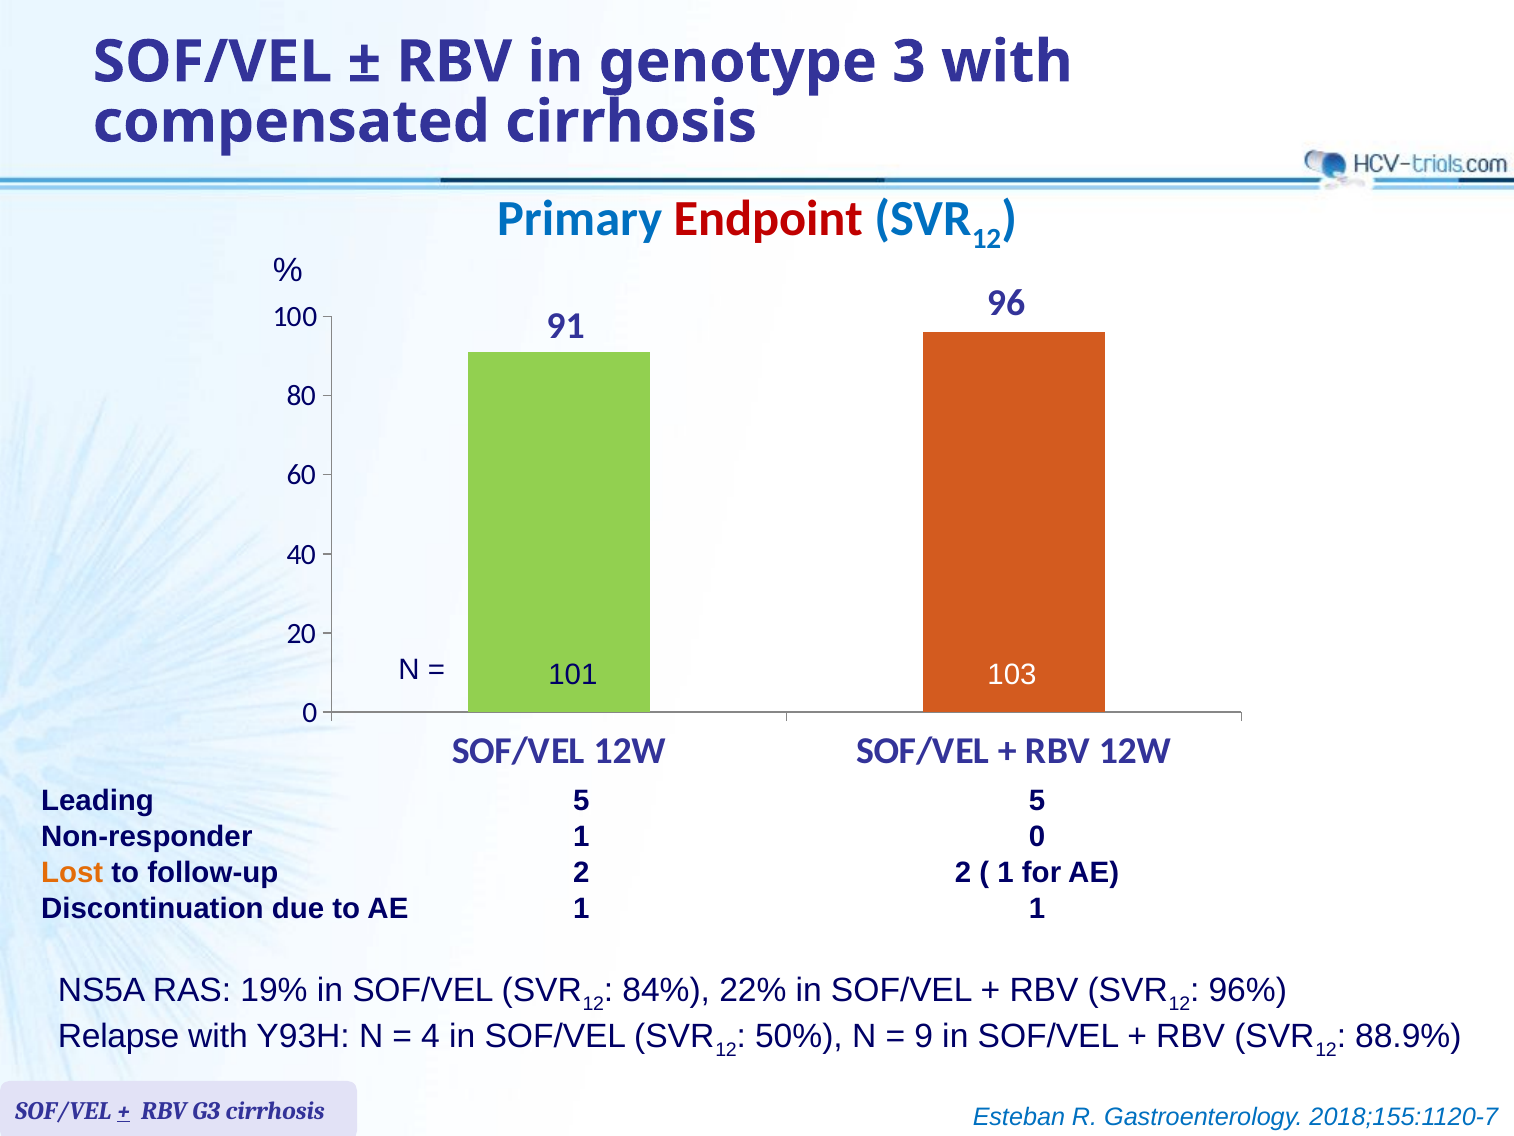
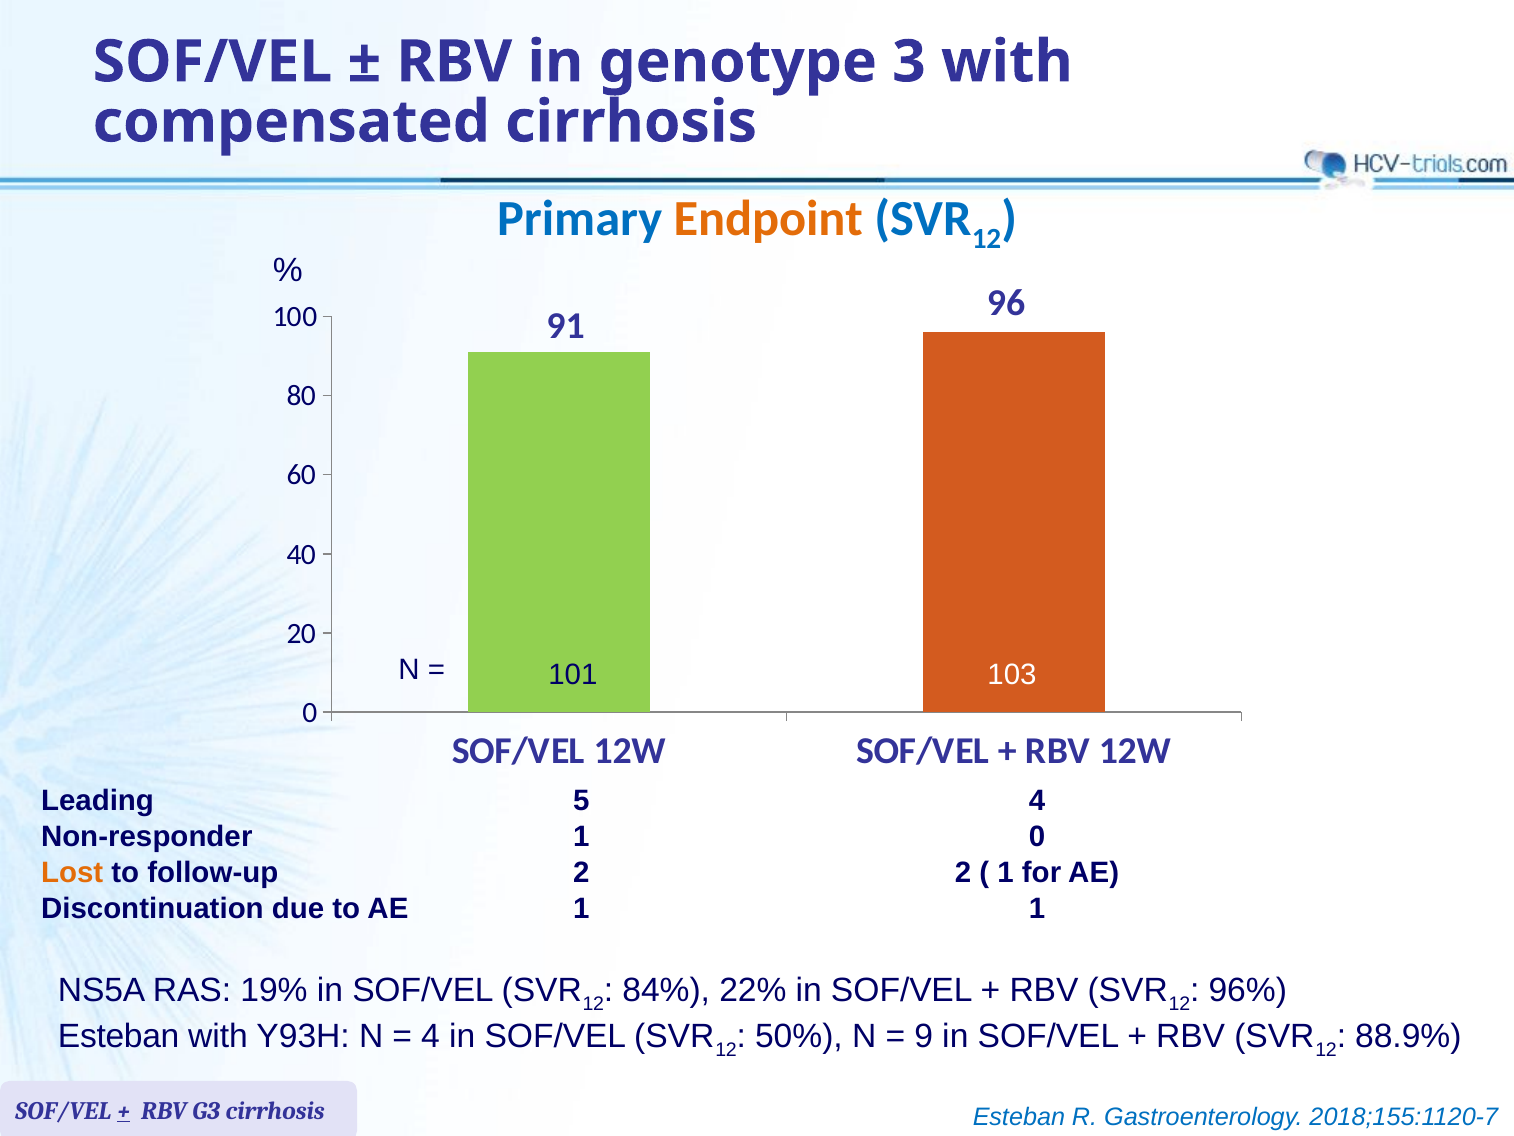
Endpoint colour: red -> orange (768, 219)
5 5: 5 -> 4 (1037, 801)
Relapse: Relapse -> Esteban (119, 1036)
